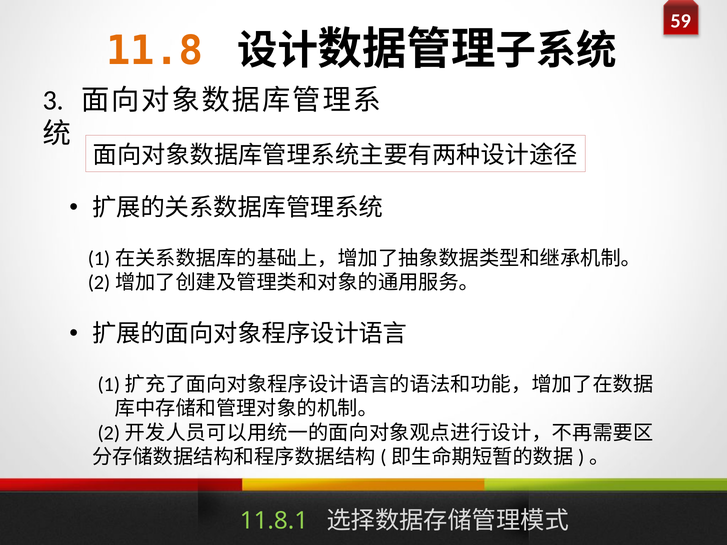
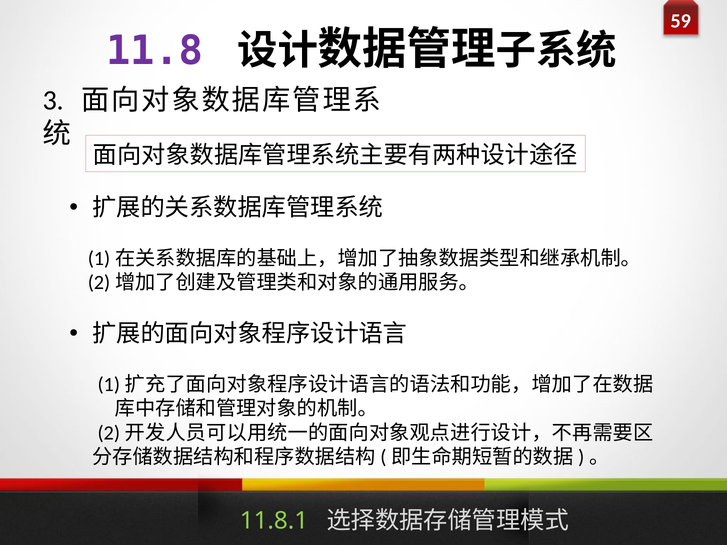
11.8 colour: orange -> purple (155, 51)
